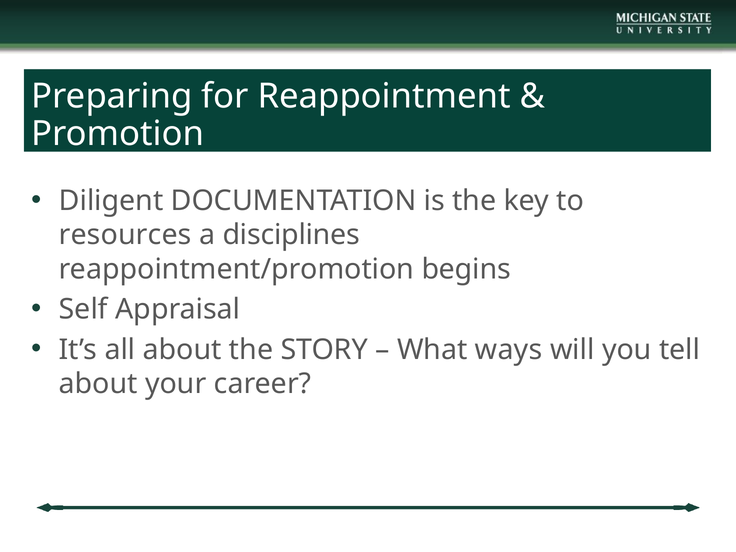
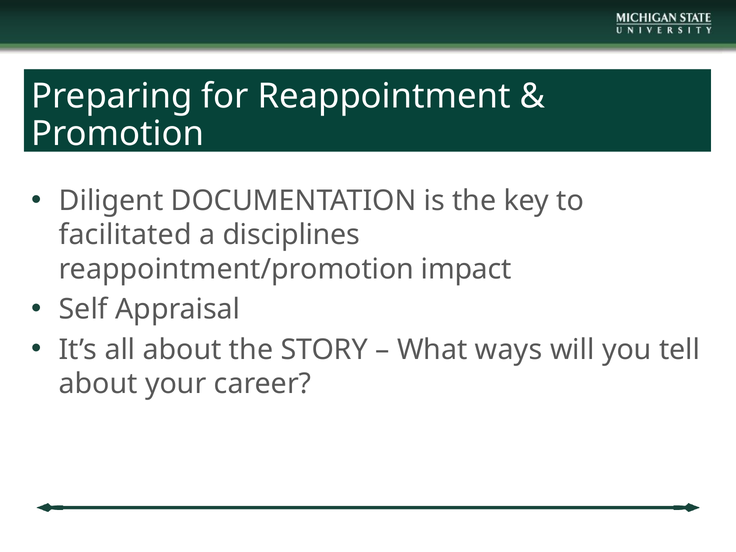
resources: resources -> facilitated (125, 235)
begins: begins -> impact (466, 269)
